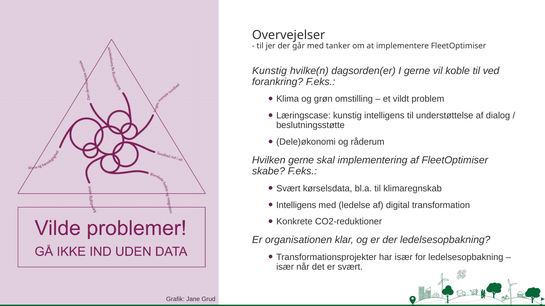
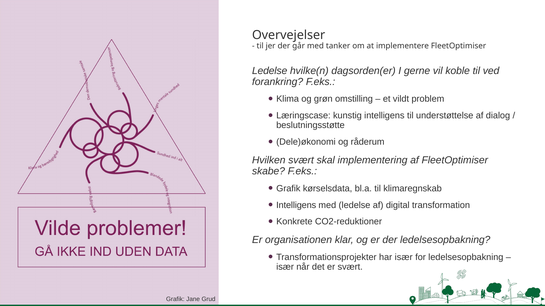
Kunstig: Kunstig -> Ledelse (270, 71)
Hvilken gerne: gerne -> svært (301, 161)
Svært: Svært -> Grafik (288, 189)
